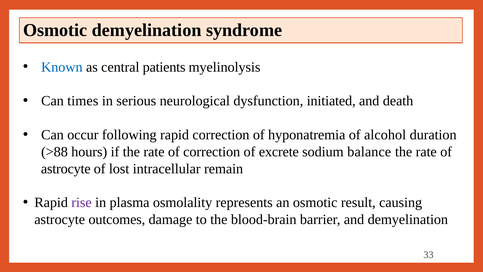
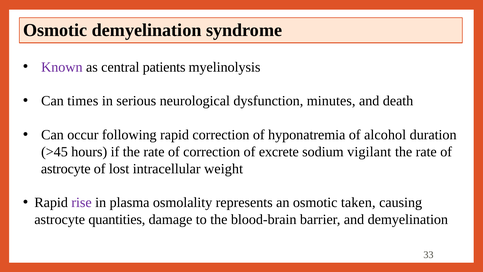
Known colour: blue -> purple (62, 67)
initiated: initiated -> minutes (331, 101)
>88: >88 -> >45 (54, 152)
balance: balance -> vigilant (369, 152)
remain: remain -> weight (224, 169)
result: result -> taken (358, 202)
outcomes: outcomes -> quantities (117, 219)
